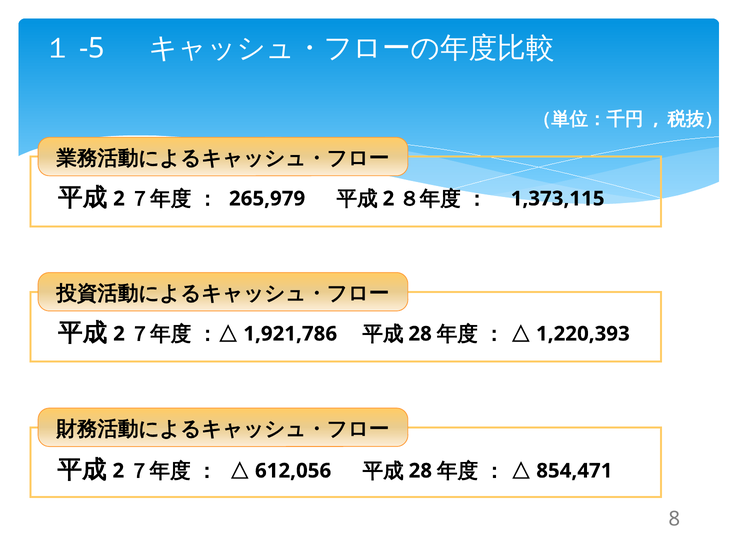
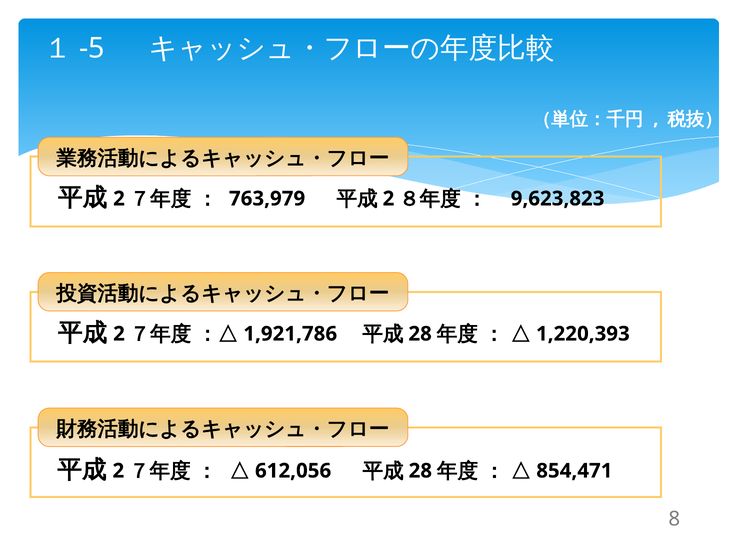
265,979: 265,979 -> 763,979 (267, 199)
1,373,115: 1,373,115 -> 9,623,823 (558, 199)
